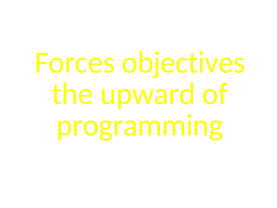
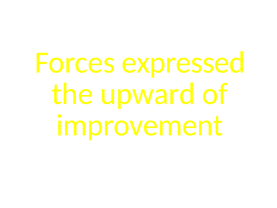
objectives: objectives -> expressed (183, 62)
programming: programming -> improvement (140, 125)
